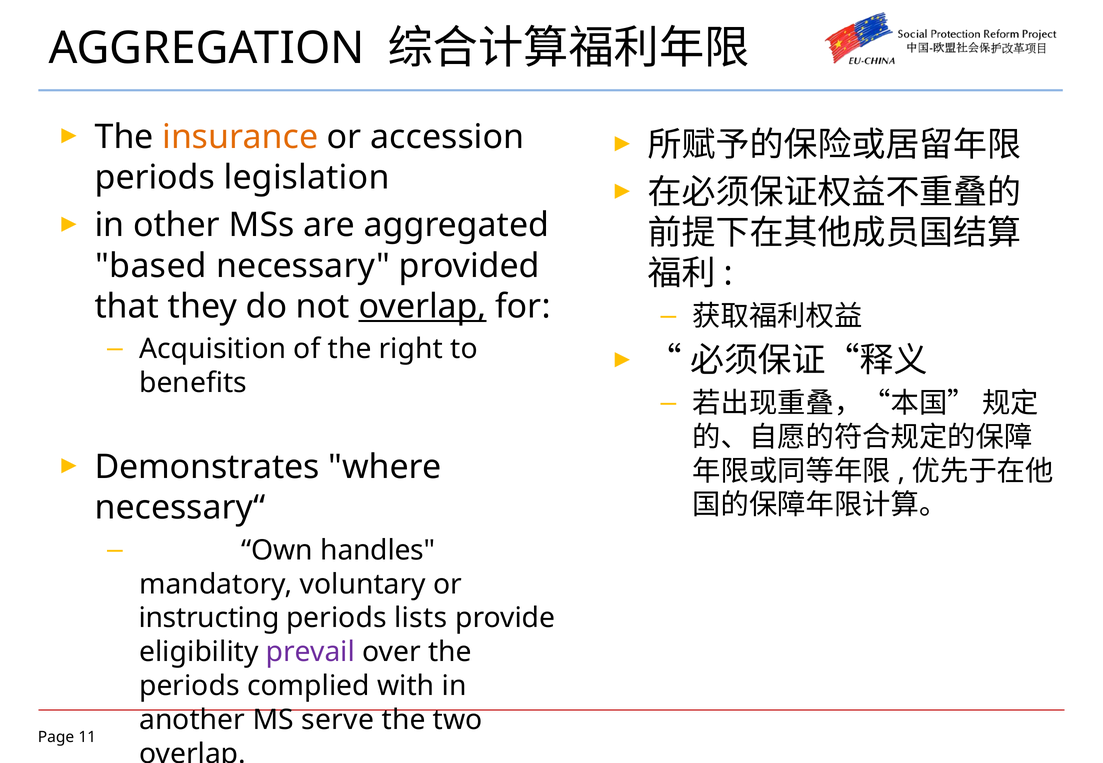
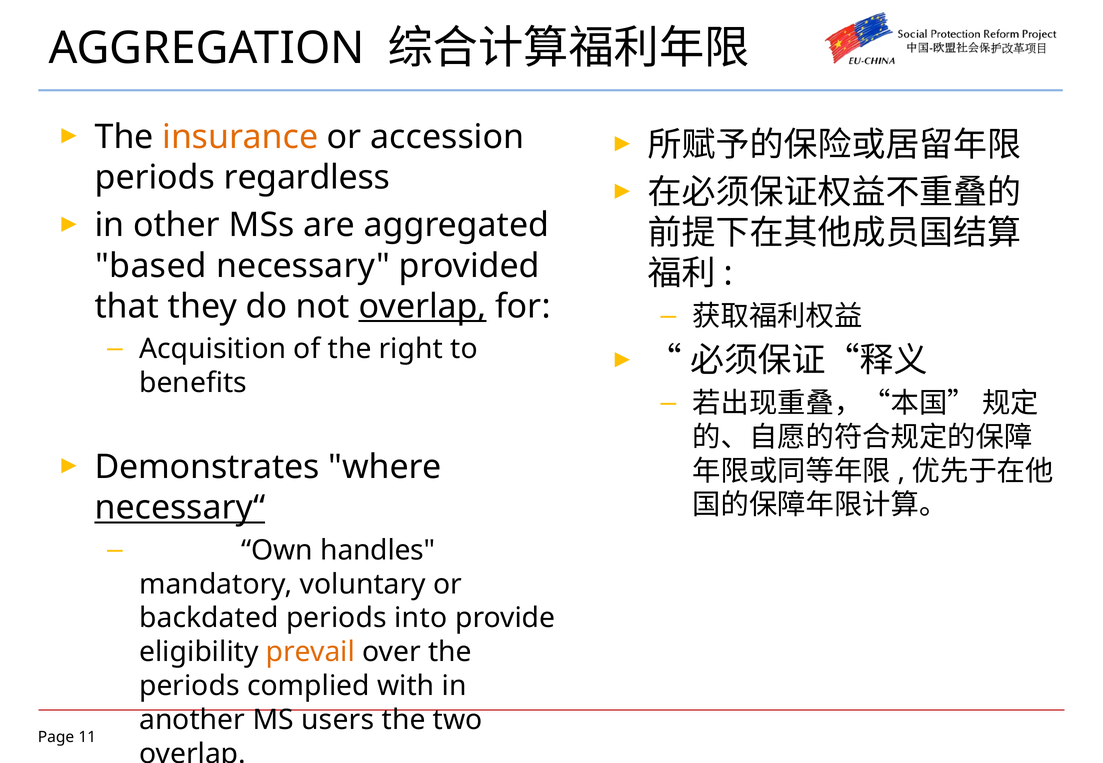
legislation: legislation -> regardless (307, 178)
necessary“ underline: none -> present (180, 508)
instructing: instructing -> backdated (209, 619)
lists: lists -> into (421, 619)
prevail colour: purple -> orange (310, 653)
serve: serve -> users (338, 720)
